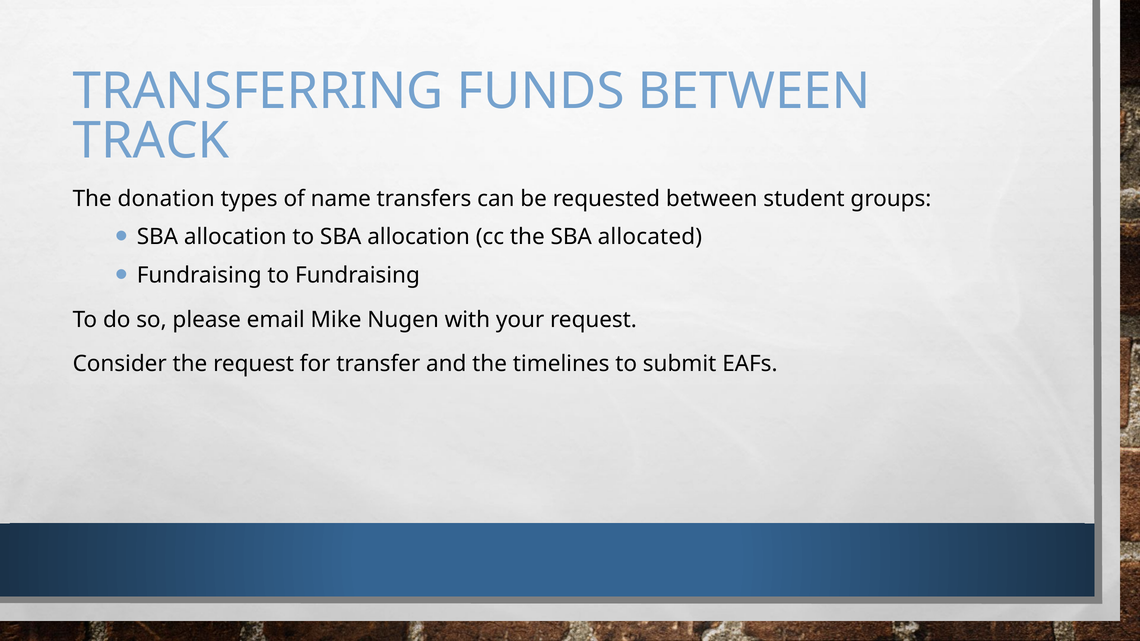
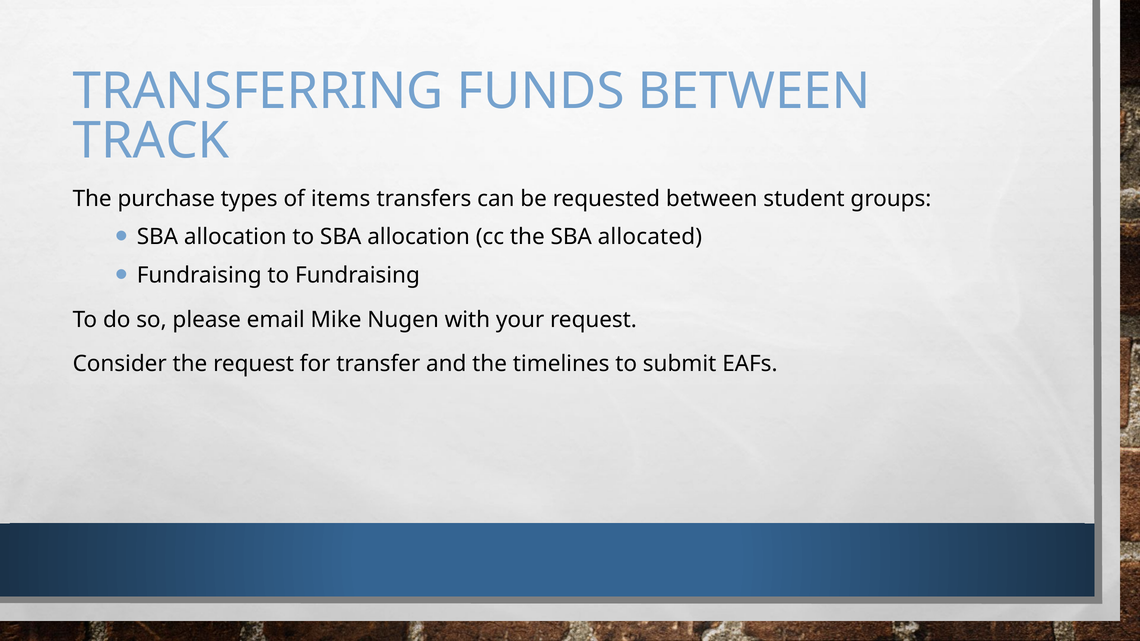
donation: donation -> purchase (166, 199)
name: name -> items (341, 199)
